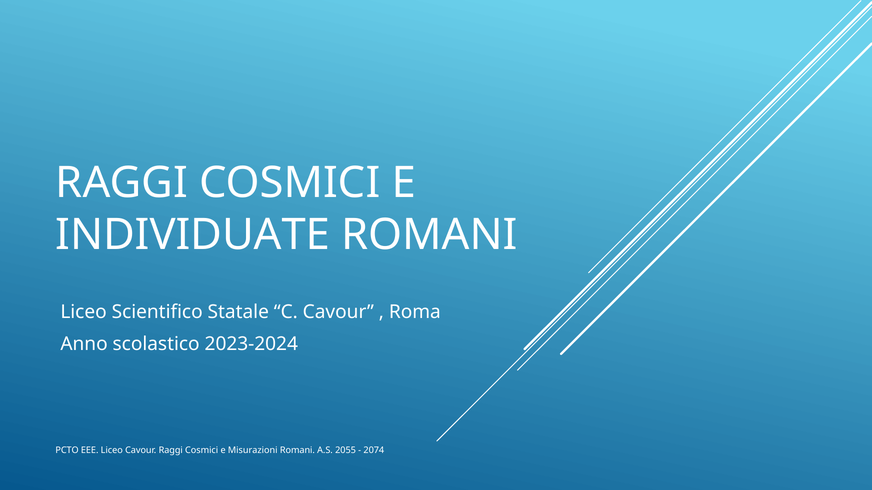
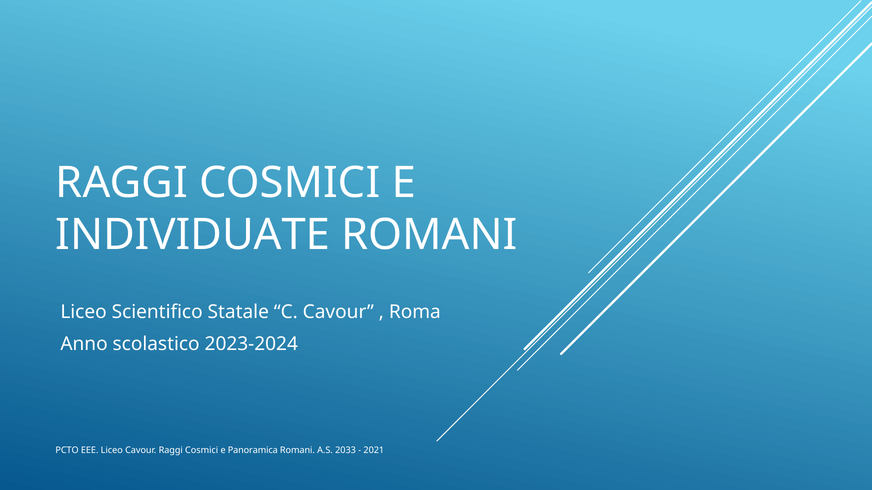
Misurazioni: Misurazioni -> Panoramica (253, 451)
2055: 2055 -> 2033 (346, 451)
2074: 2074 -> 2021 (374, 451)
